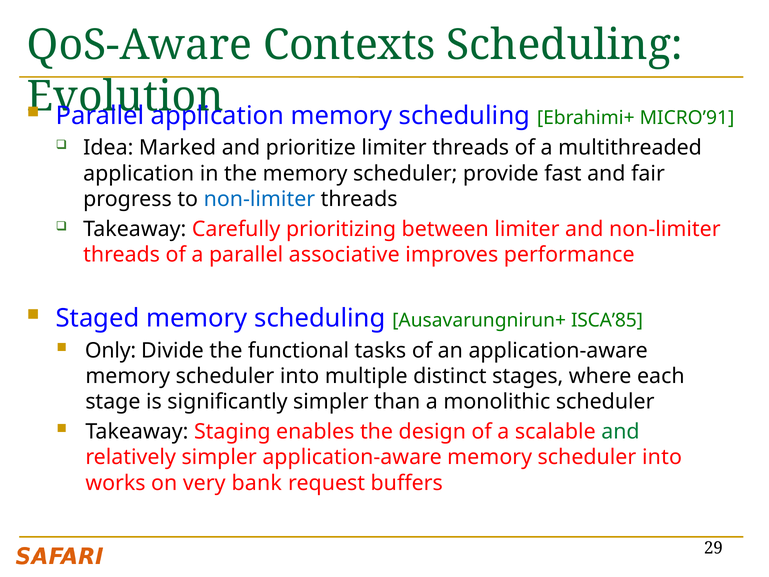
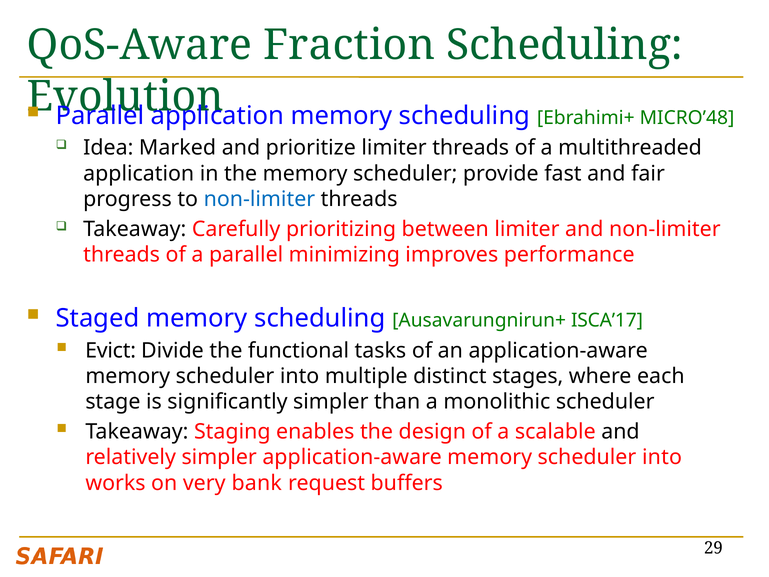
Contexts: Contexts -> Fraction (349, 45)
MICRO’91: MICRO’91 -> MICRO’48 (687, 118)
associative: associative -> minimizing (344, 255)
ISCA’85: ISCA’85 -> ISCA’17 (607, 320)
Only: Only -> Evict (111, 350)
and colour: green -> black (620, 432)
